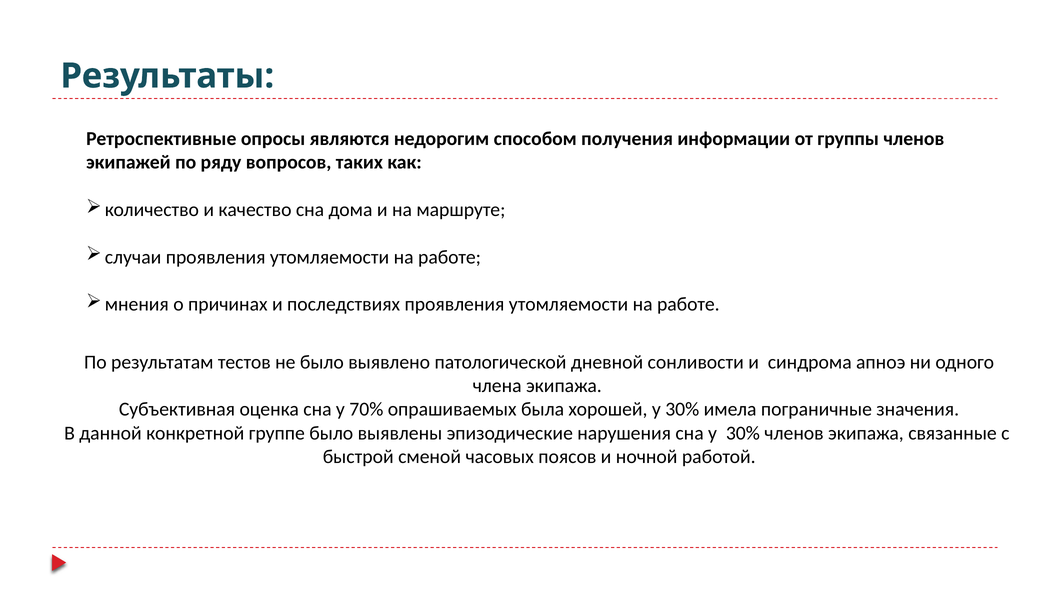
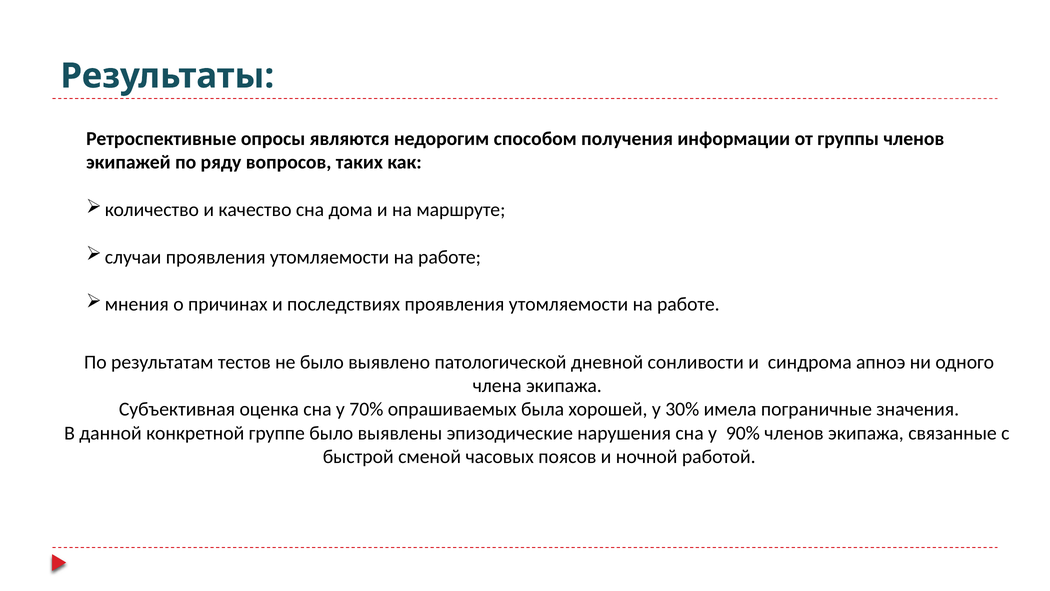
сна у 30%: 30% -> 90% (743, 433)
